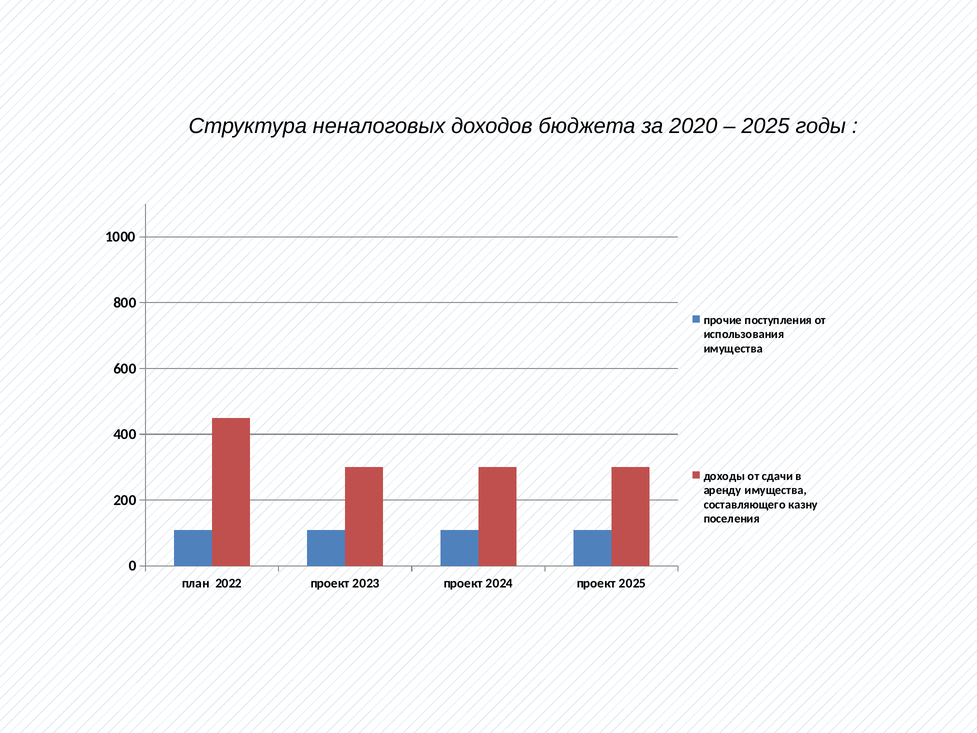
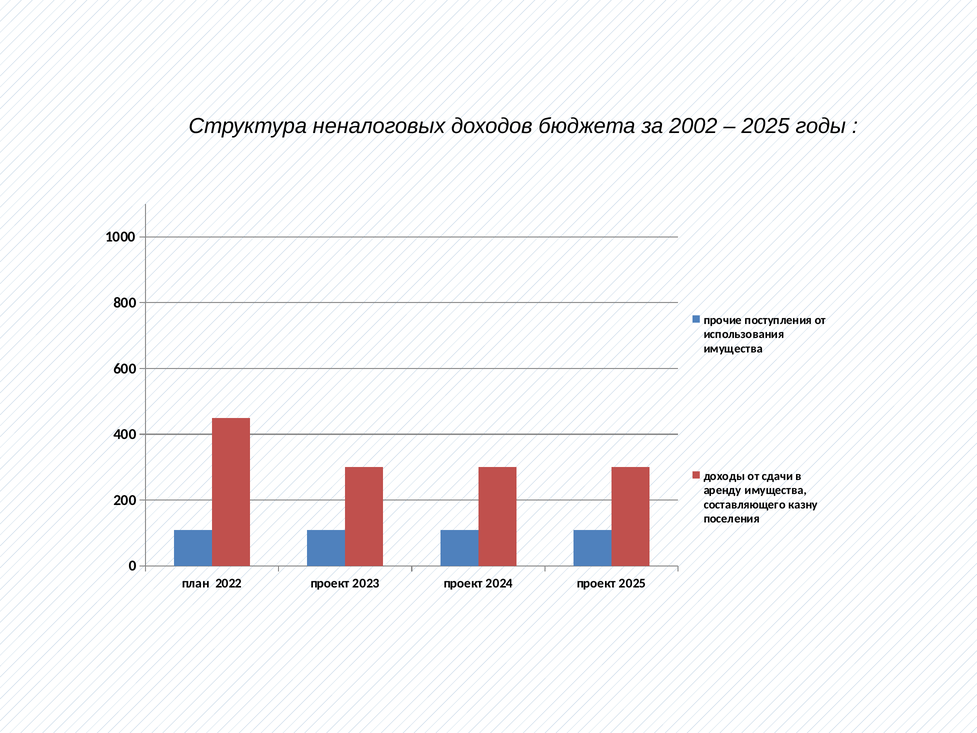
2020: 2020 -> 2002 (693, 126)
